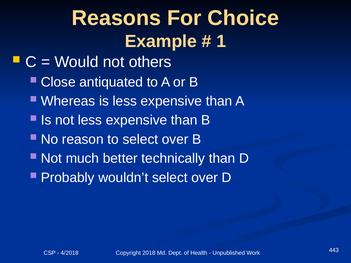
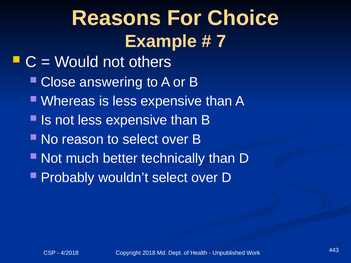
1: 1 -> 7 (221, 41)
antiquated: antiquated -> answering (111, 82)
